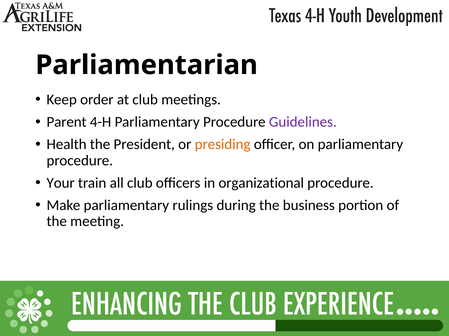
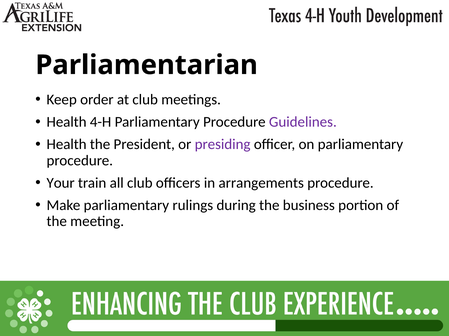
Parent: Parent -> Health (67, 122)
presiding colour: orange -> purple (223, 145)
organizational: organizational -> arrangements (261, 183)
